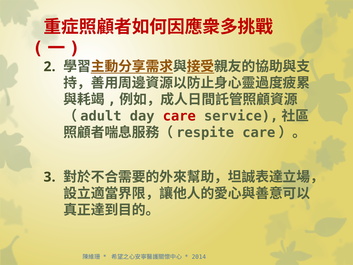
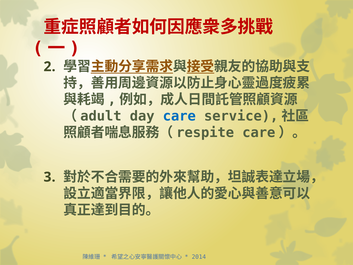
care colour: red -> blue (179, 116)
